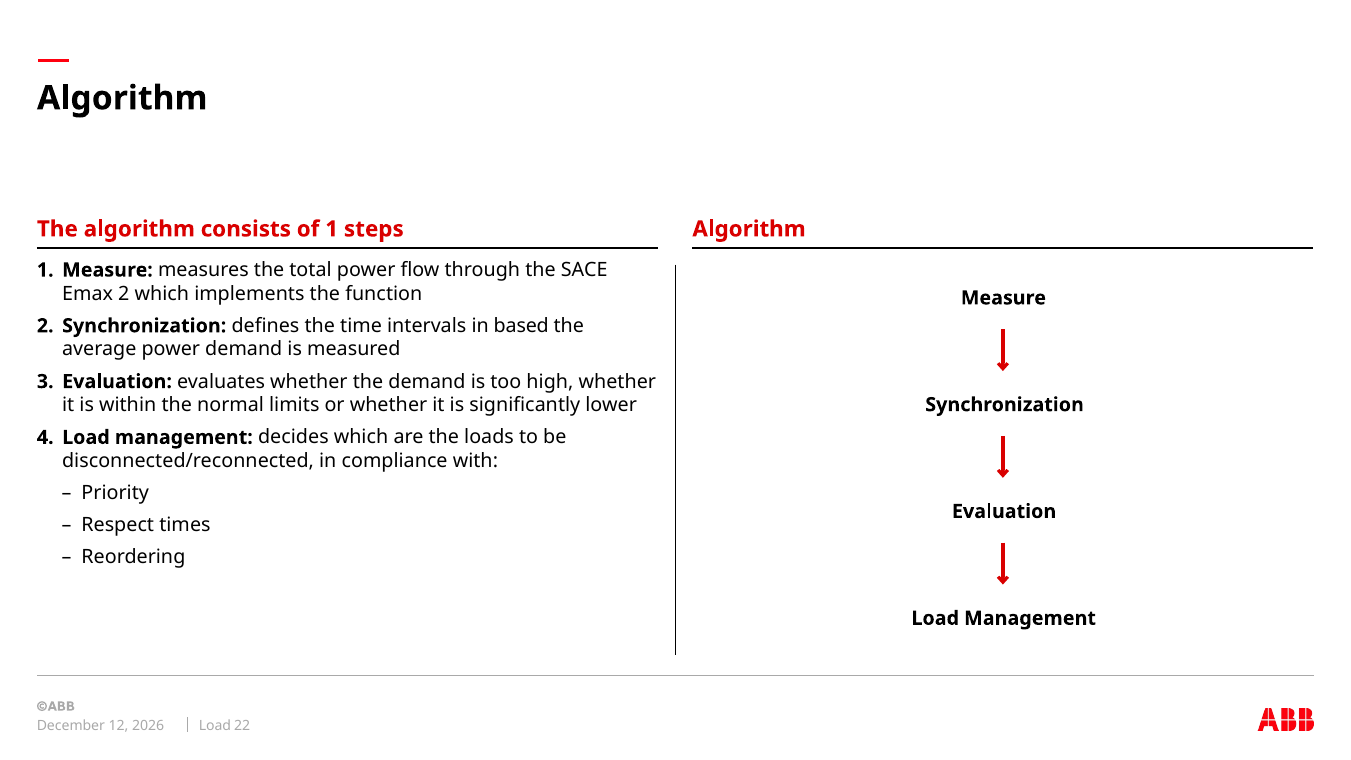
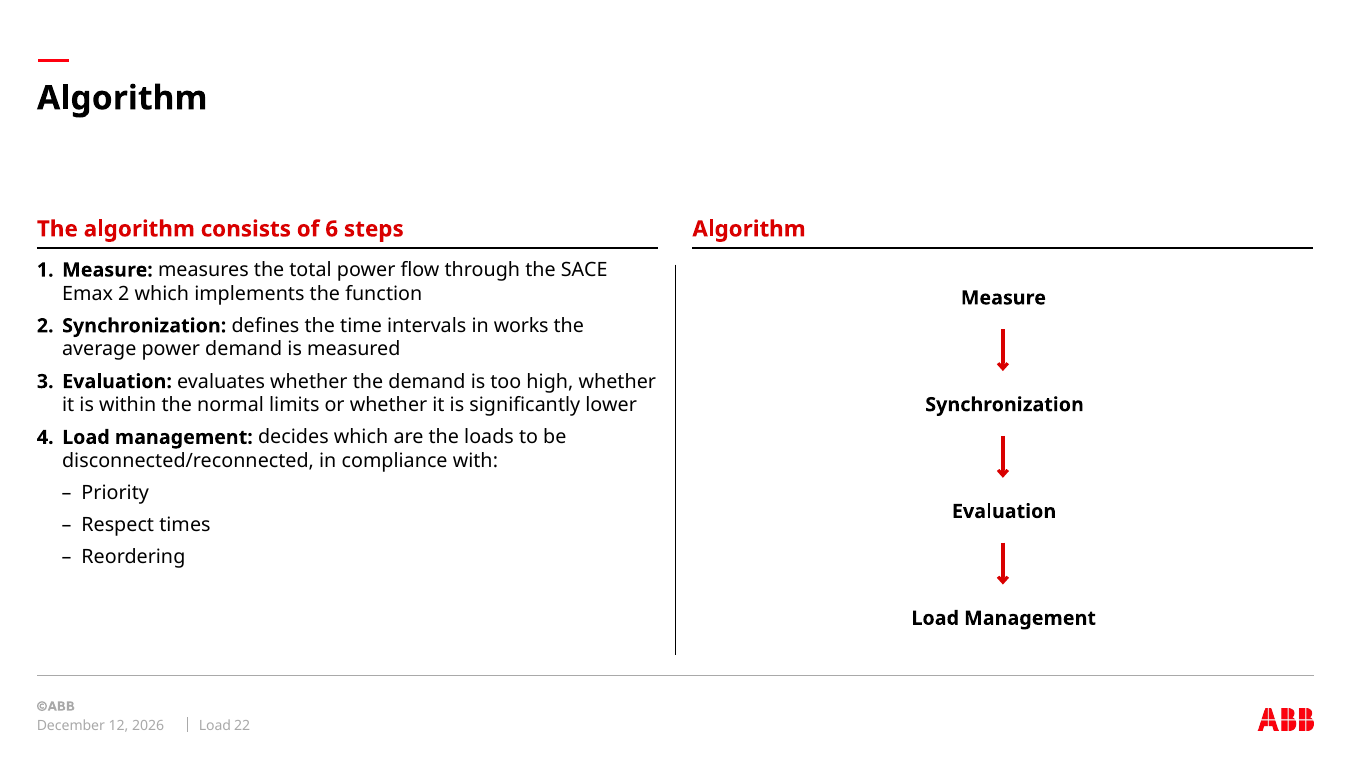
of 1: 1 -> 6 (332, 229)
based: based -> works (521, 326)
